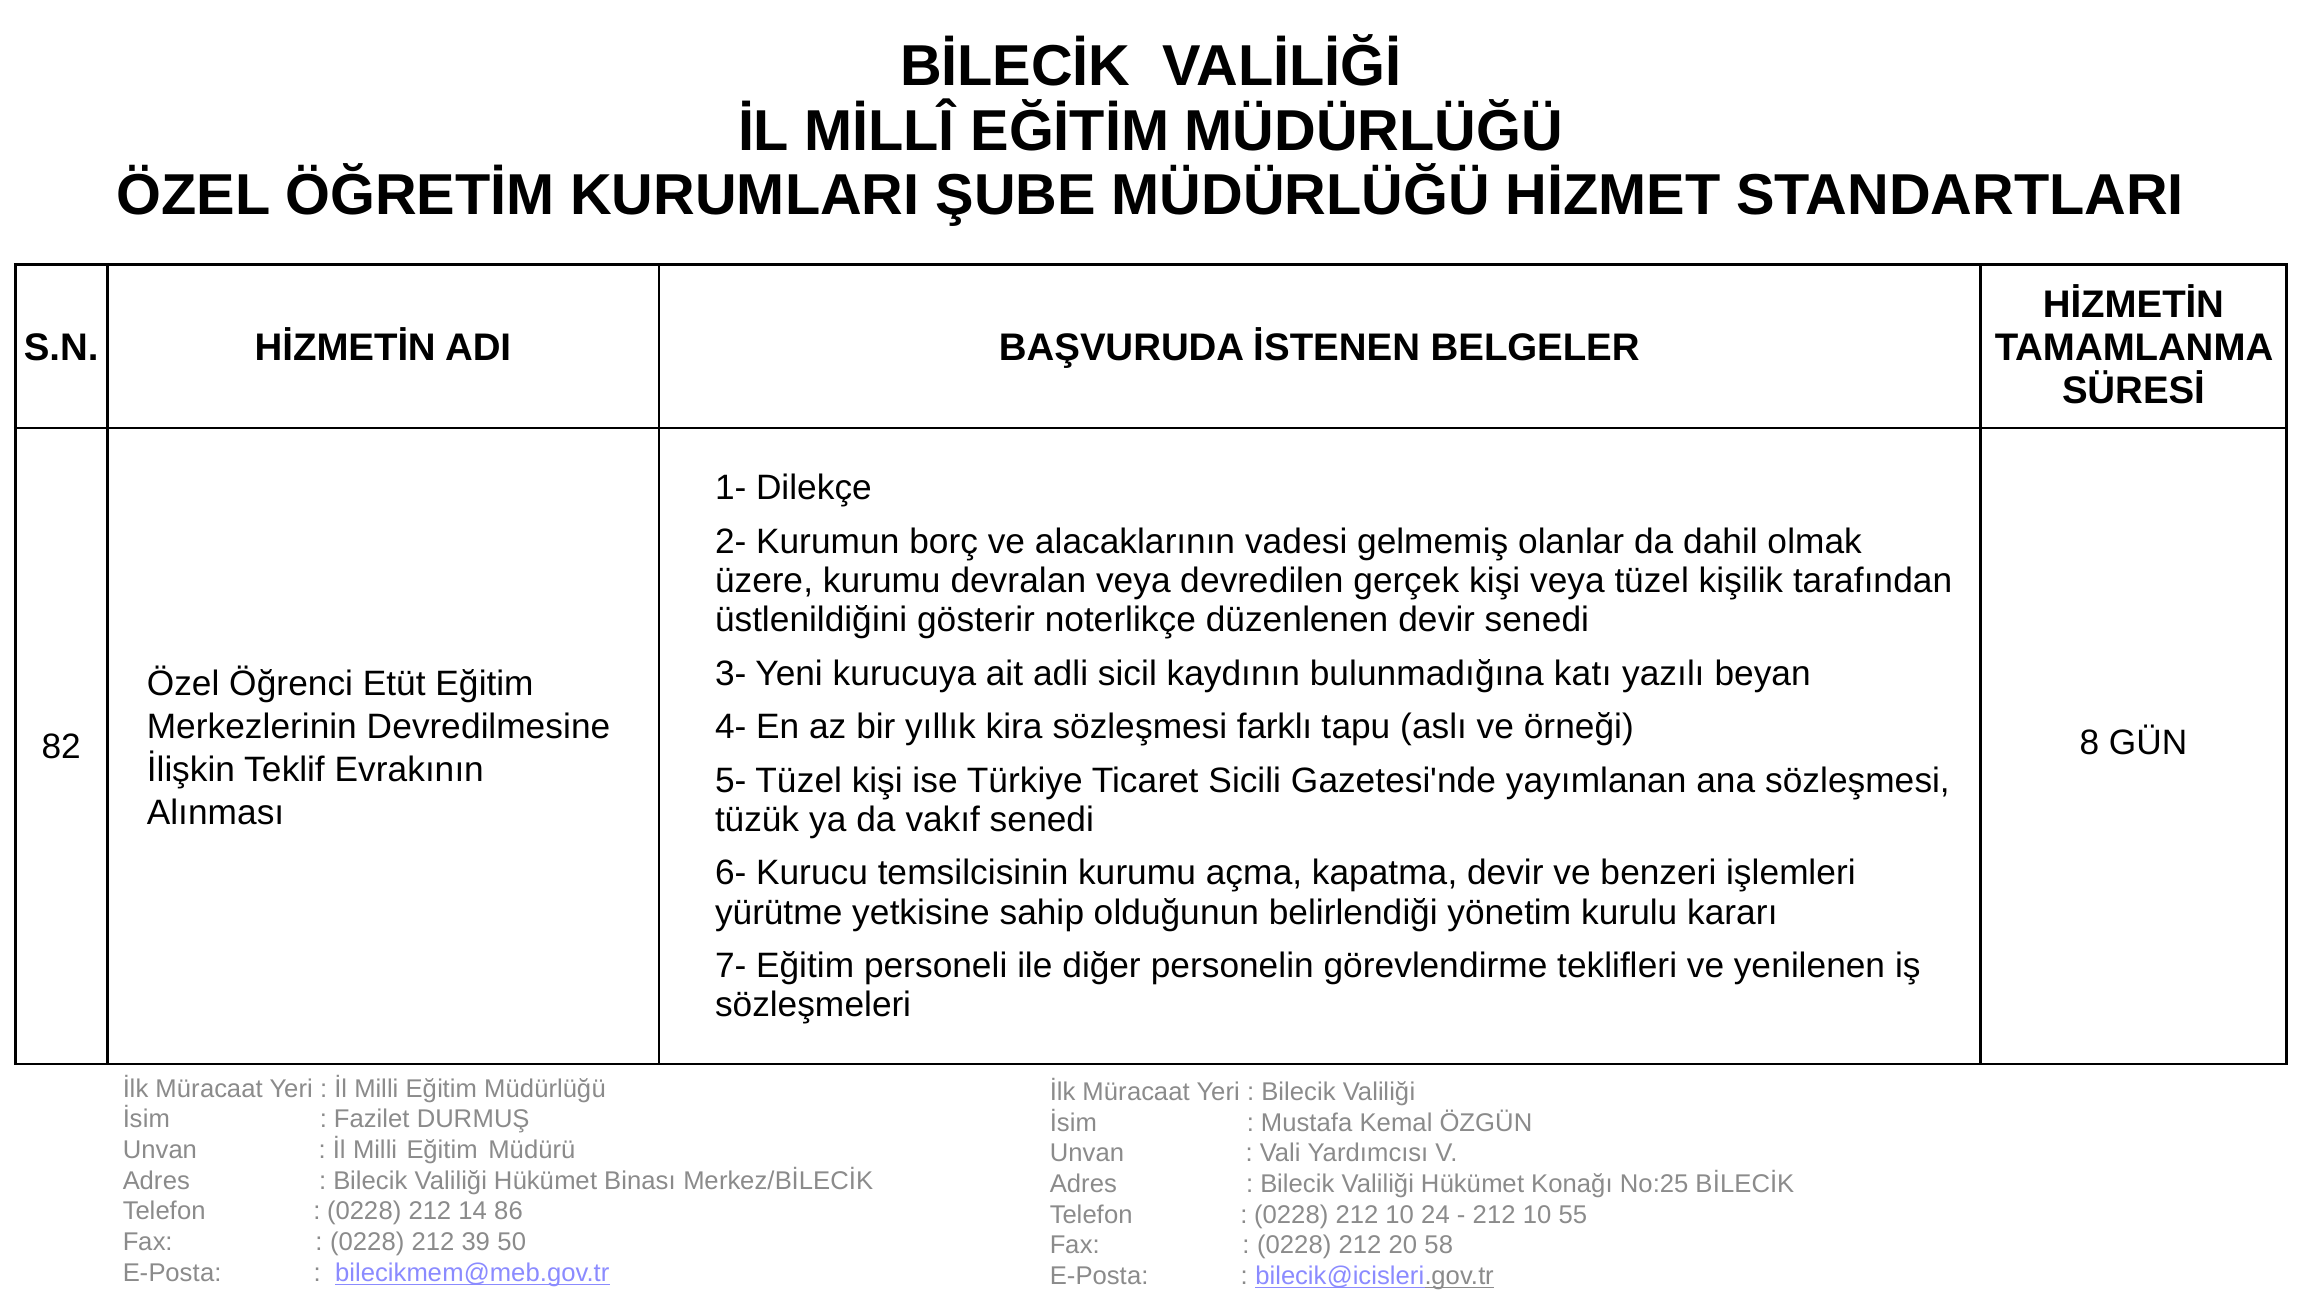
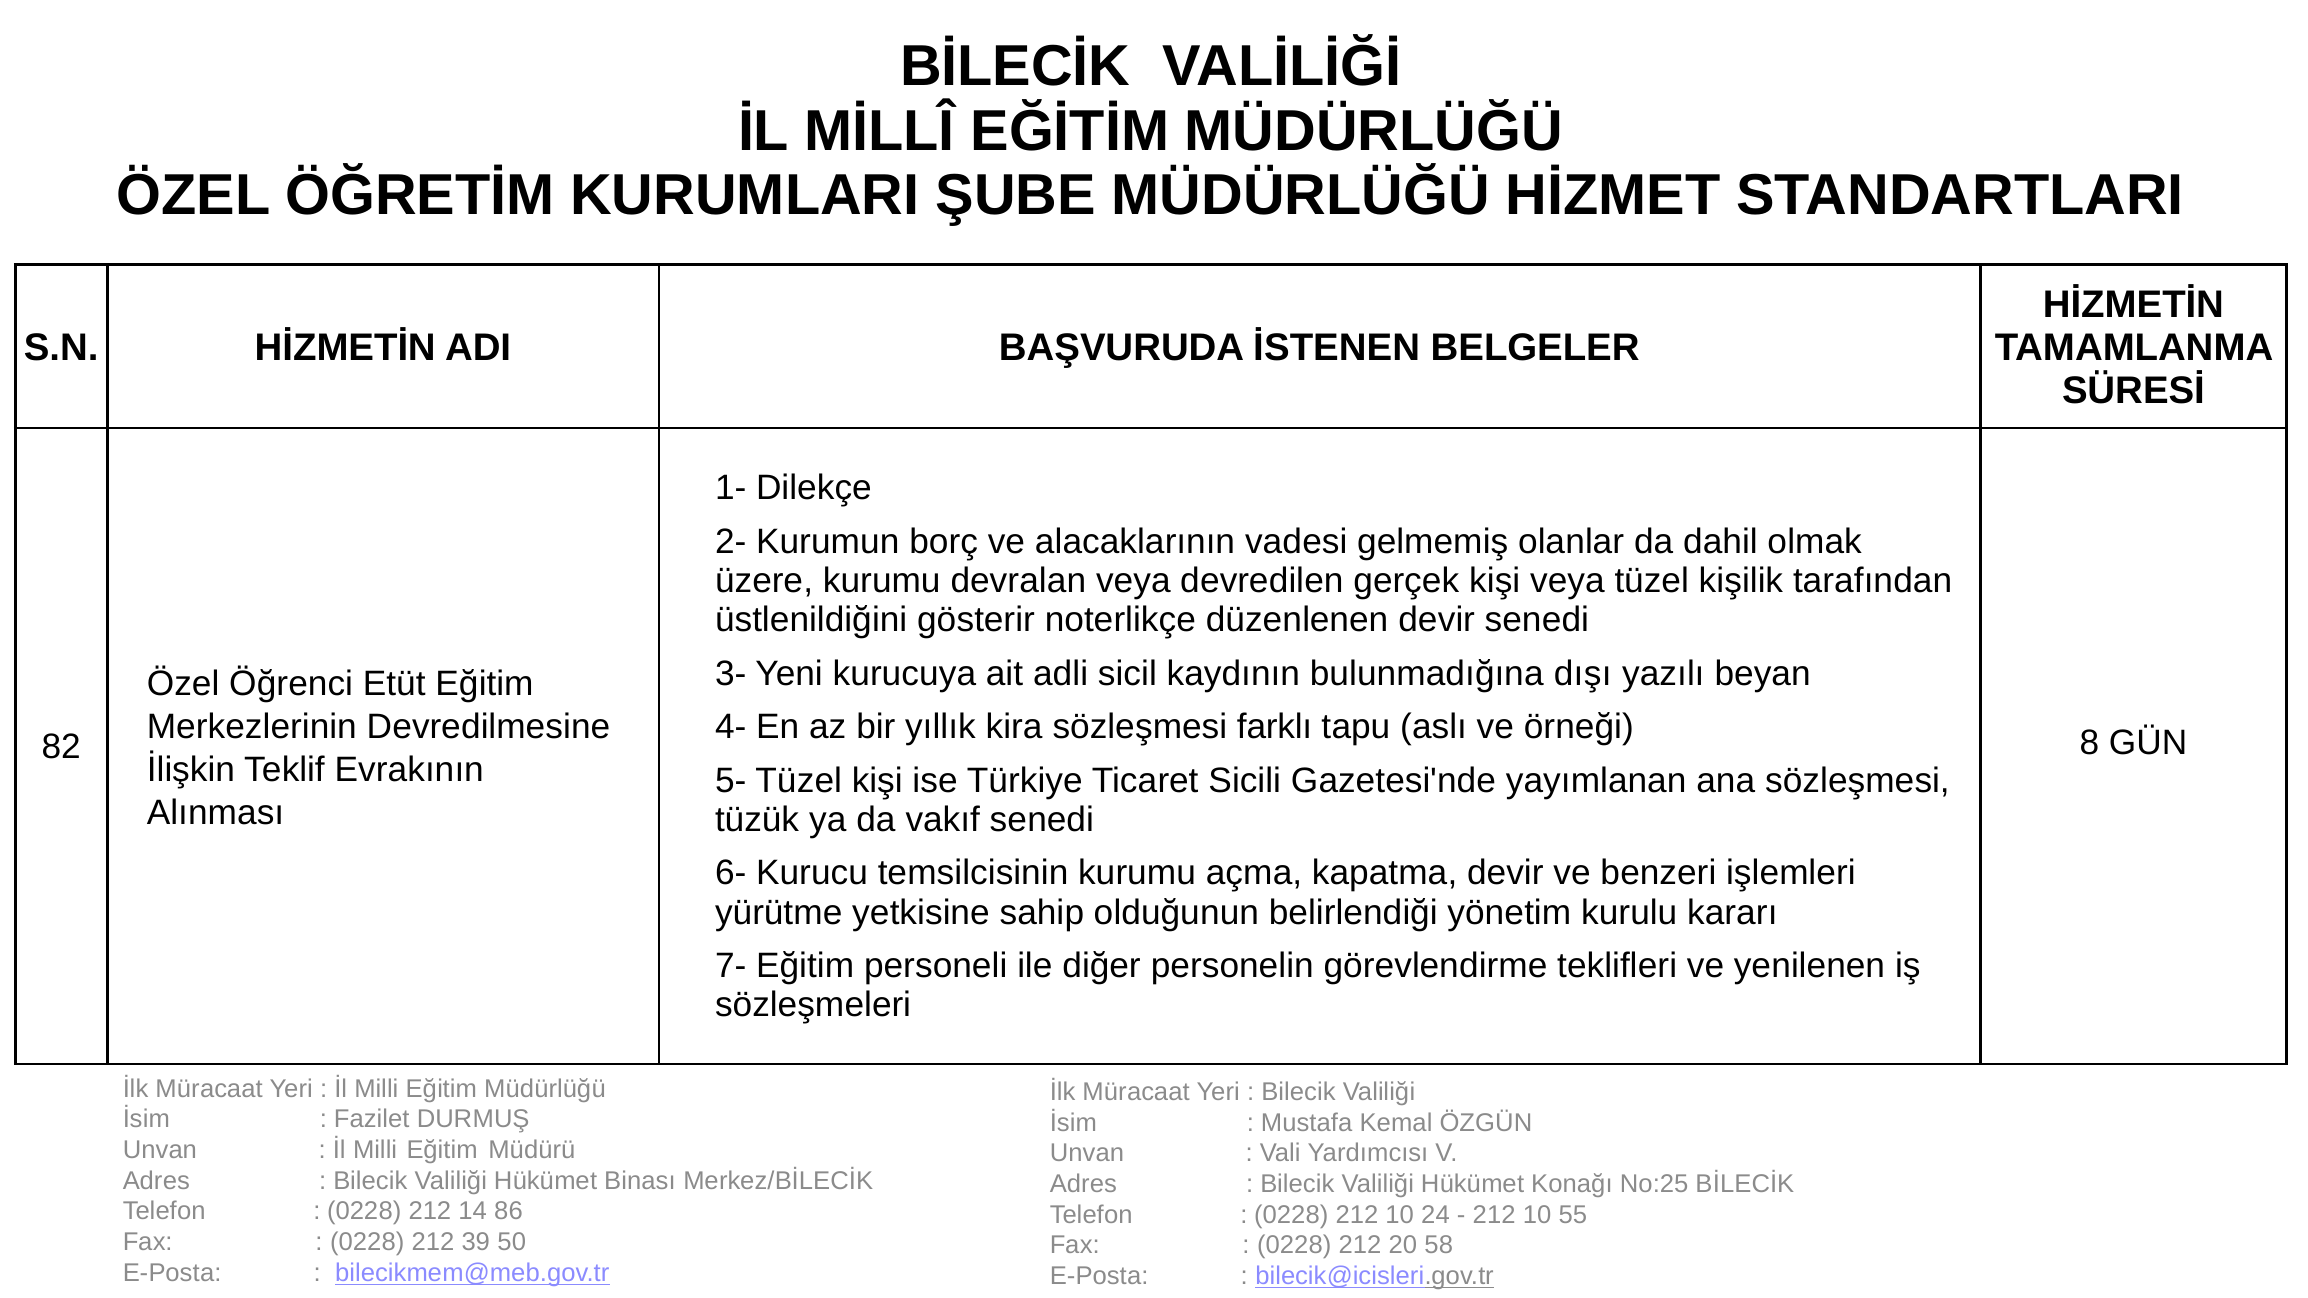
katı: katı -> dışı (1583, 674)
